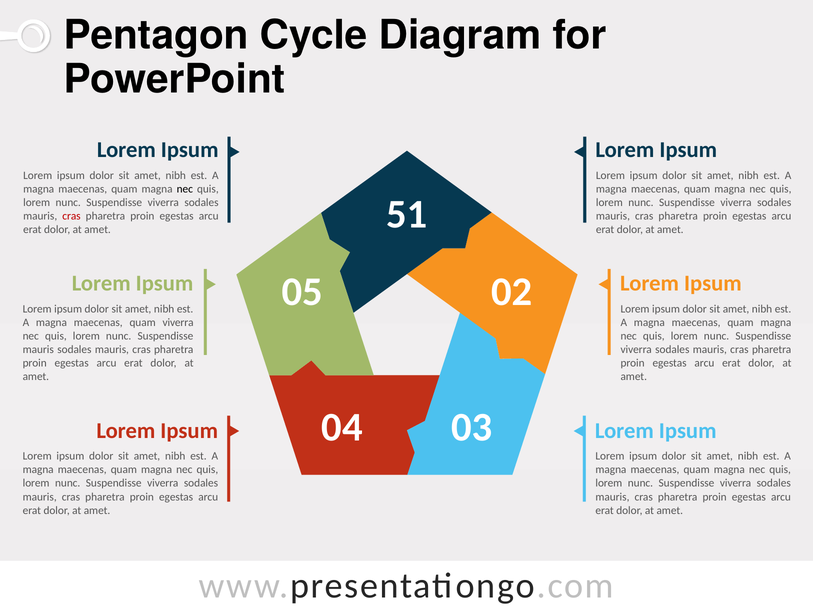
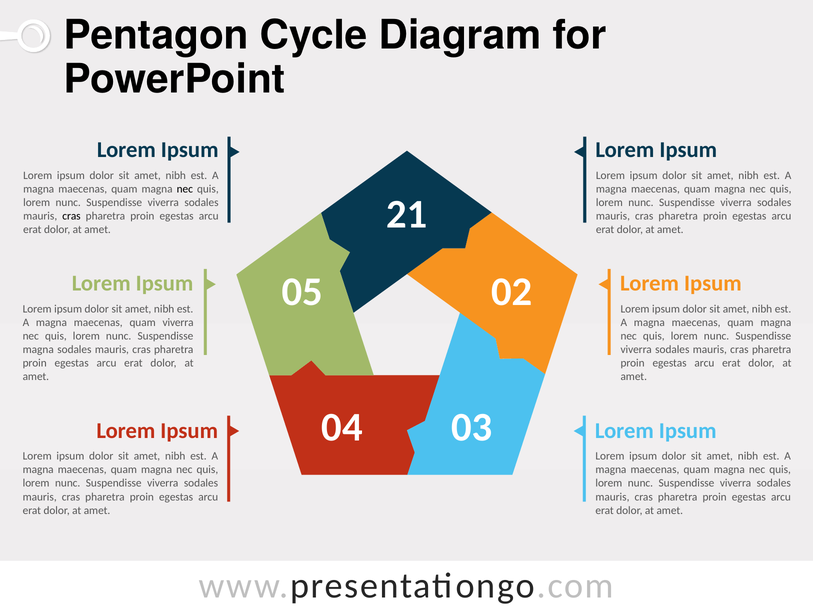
cras colour: red -> black (72, 216)
51: 51 -> 21 (407, 214)
mauris: mauris -> magna (38, 349)
